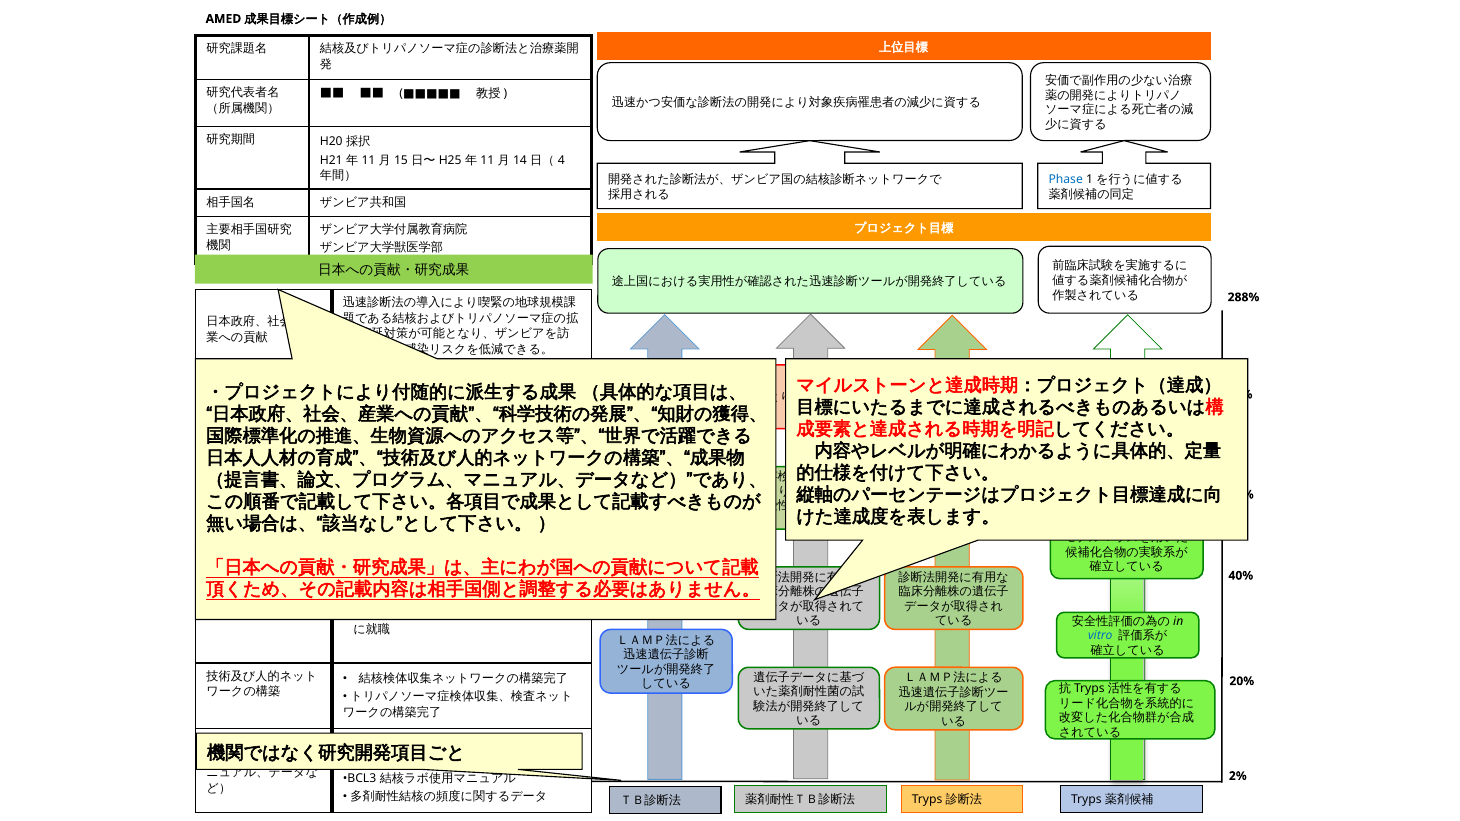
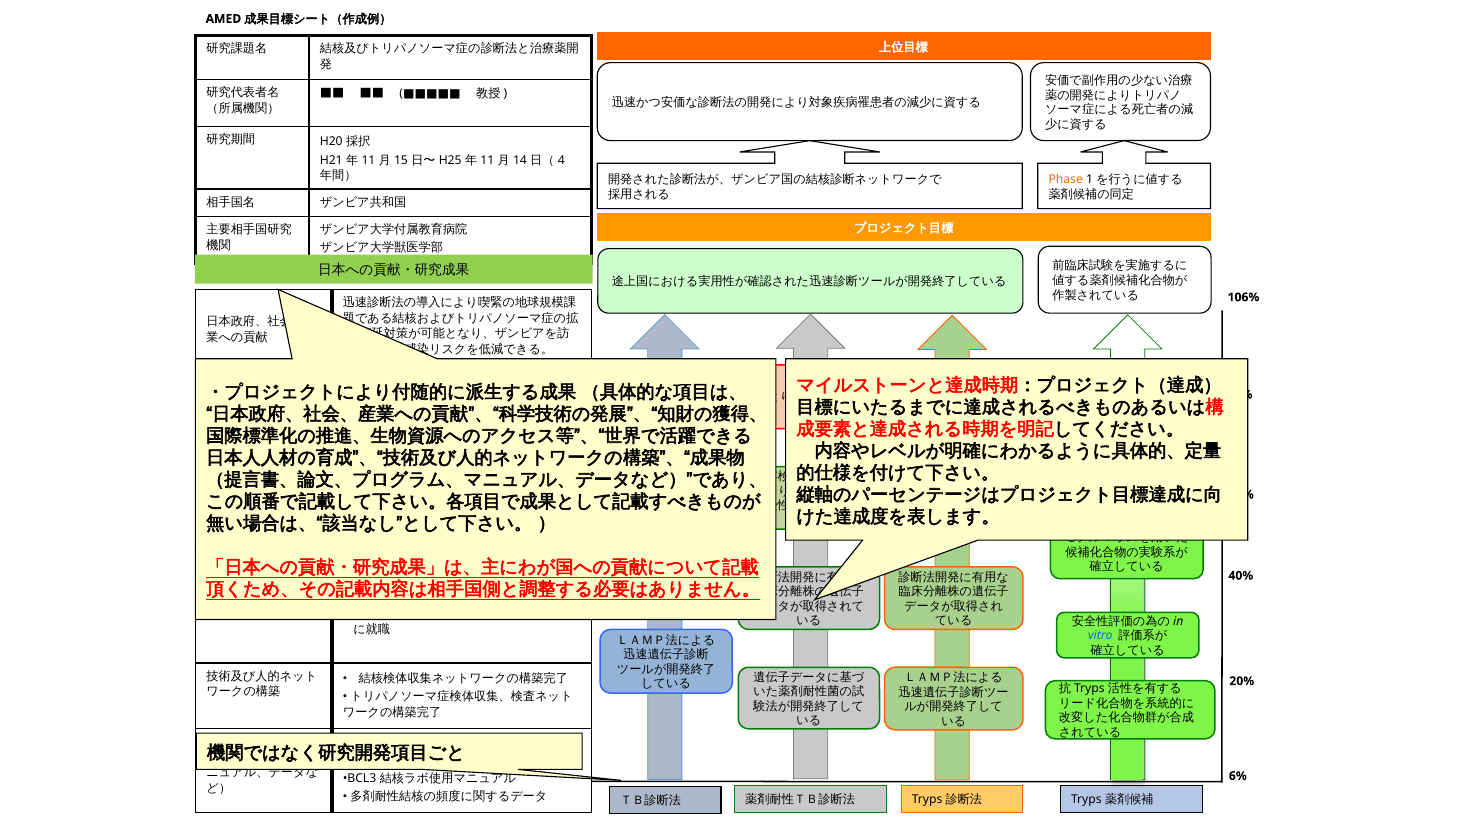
Phase colour: blue -> orange (1066, 180)
288%: 288% -> 106% (1243, 297)
2%: 2% -> 6% (1238, 776)
